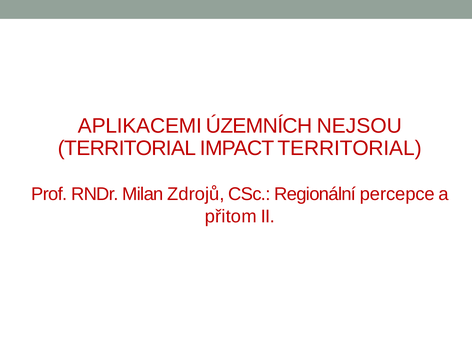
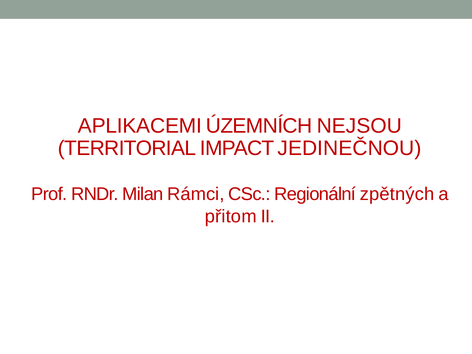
IMPACT TERRITORIAL: TERRITORIAL -> JEDINEČNOU (349, 148)
Zdrojů: Zdrojů -> Rámci (196, 194)
percepce: percepce -> zpětných (397, 194)
